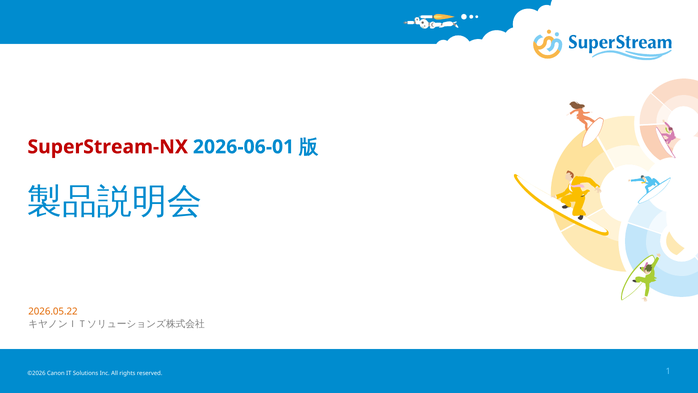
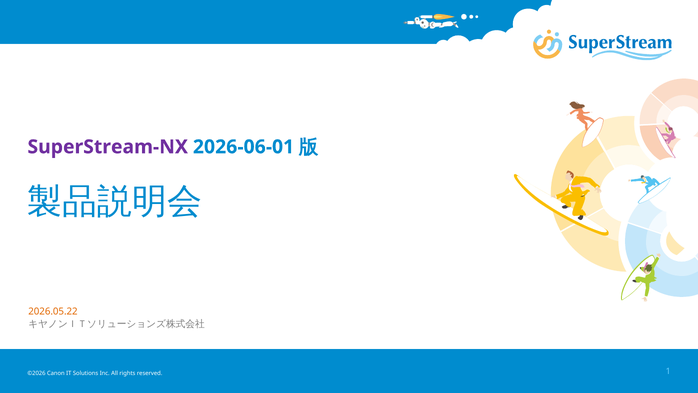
SuperStream-NX colour: red -> purple (108, 147)
